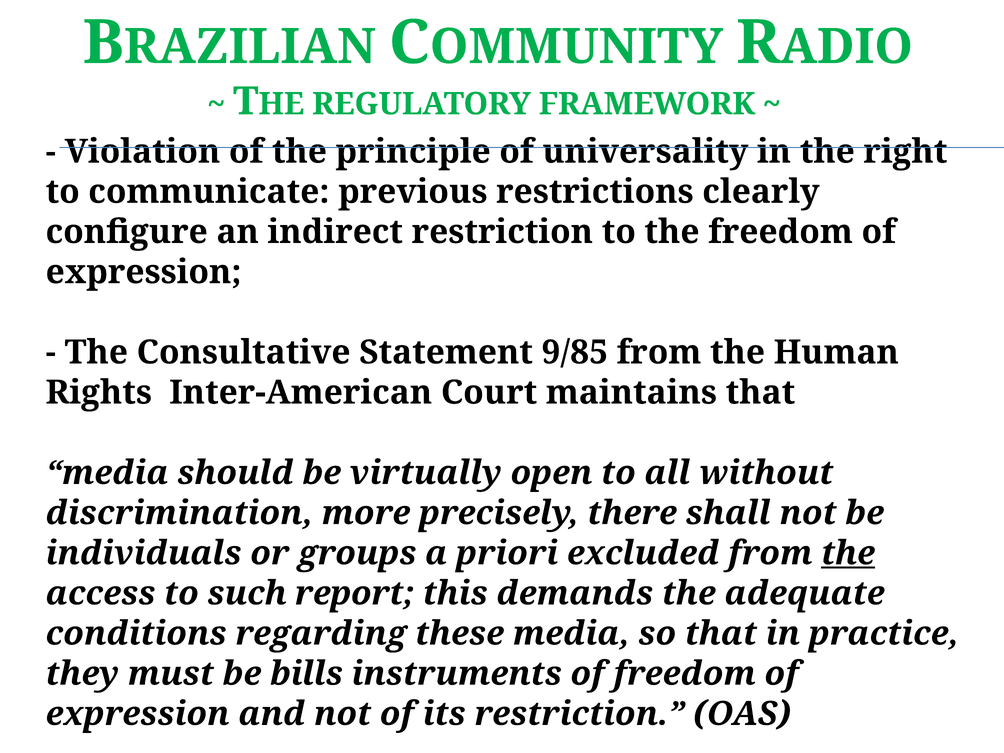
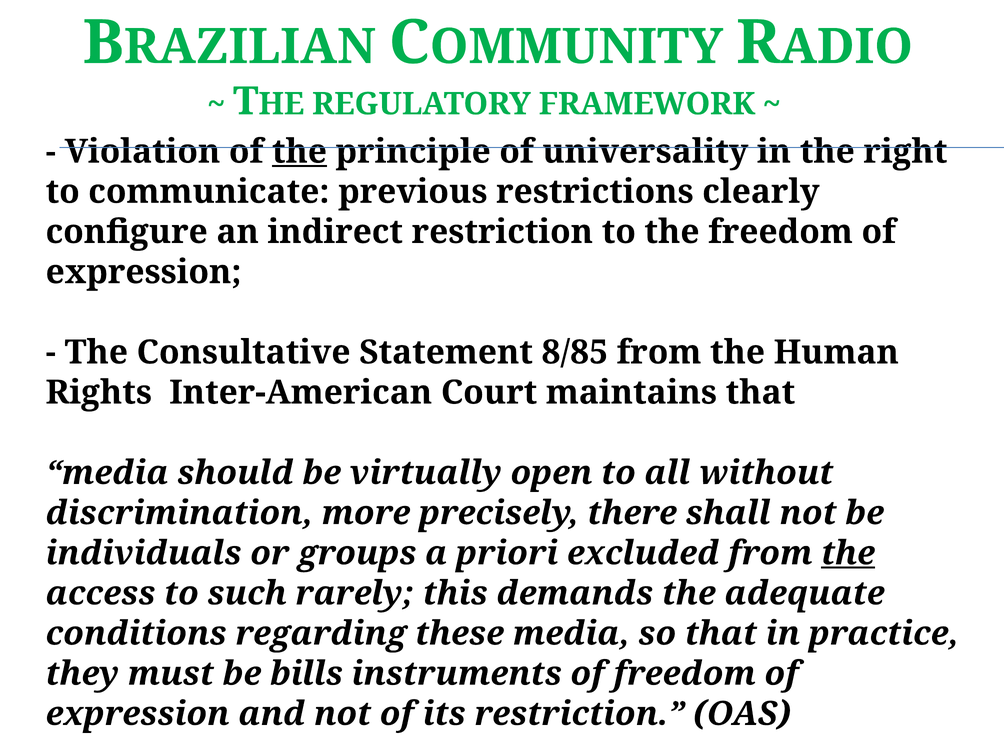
the underline: none -> present (299, 152)
9/85: 9/85 -> 8/85 (575, 352)
report: report -> rarely (355, 593)
